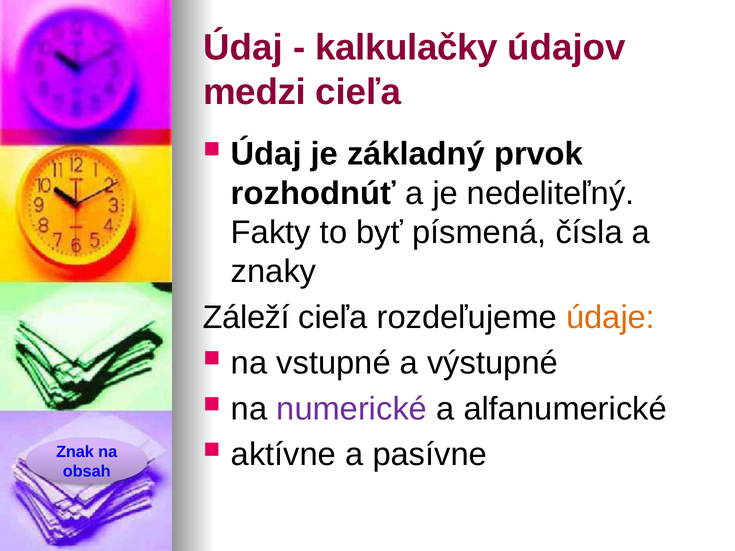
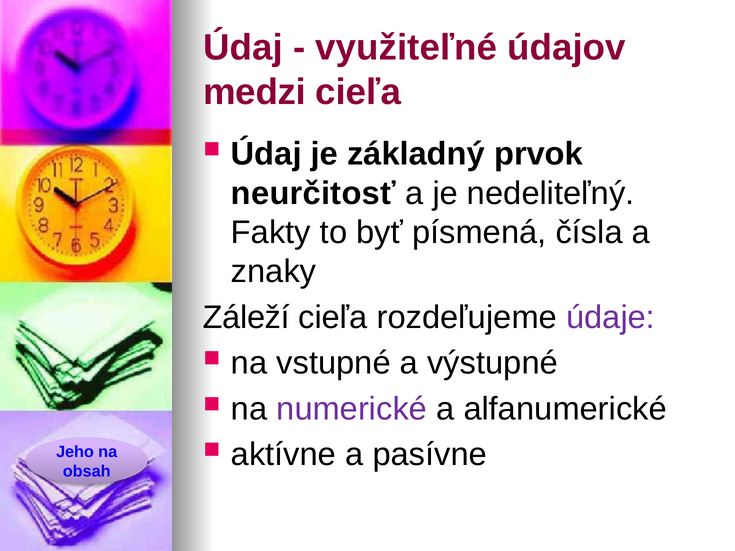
kalkulačky: kalkulačky -> využiteľné (406, 48)
rozhodnúť: rozhodnúť -> neurčitosť (313, 193)
údaje colour: orange -> purple (610, 318)
Znak: Znak -> Jeho (75, 452)
